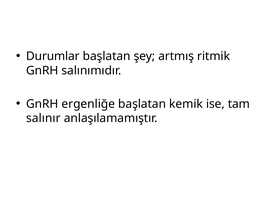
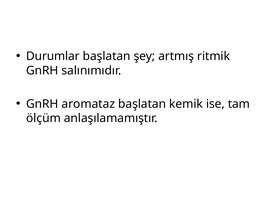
ergenliğe: ergenliğe -> aromataz (88, 104)
salınır: salınır -> ölçüm (43, 118)
